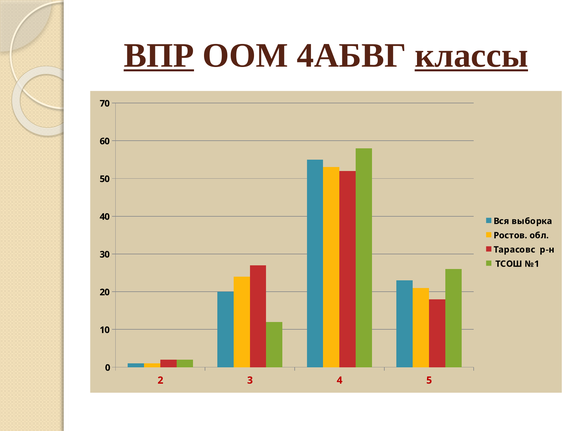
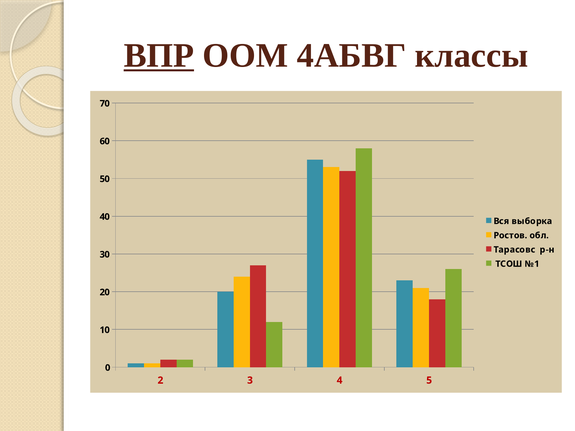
классы underline: present -> none (471, 56)
